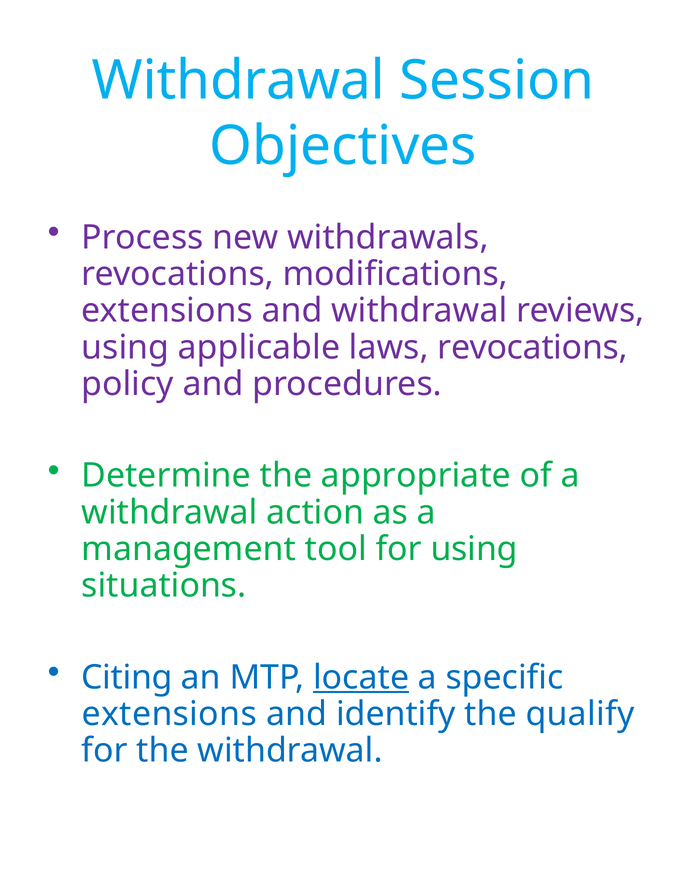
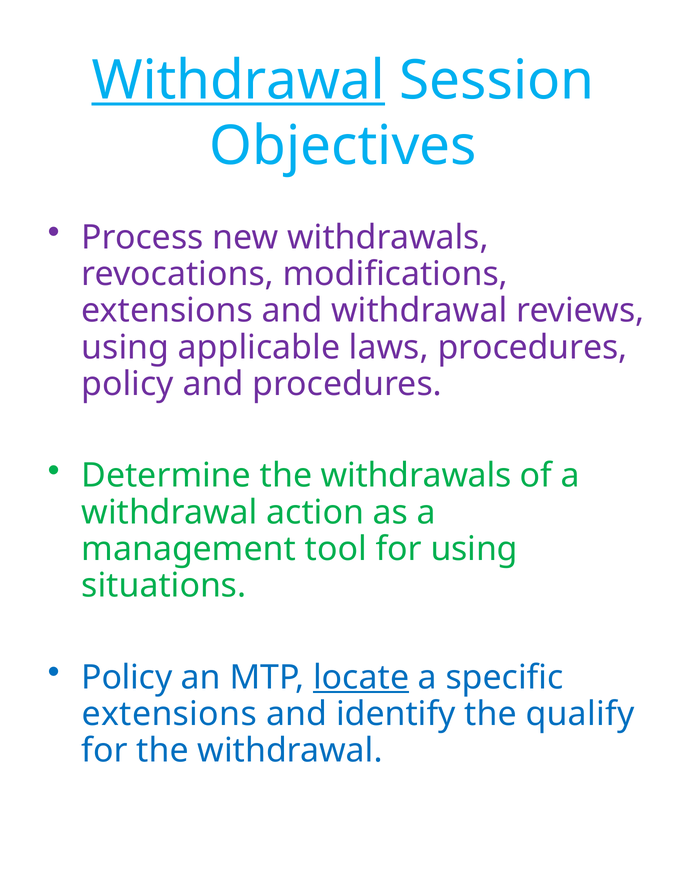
Withdrawal underline: none -> present (238, 80)
laws revocations: revocations -> procedures (532, 347)
the appropriate: appropriate -> withdrawals (416, 476)
Citing: Citing -> Policy (127, 677)
